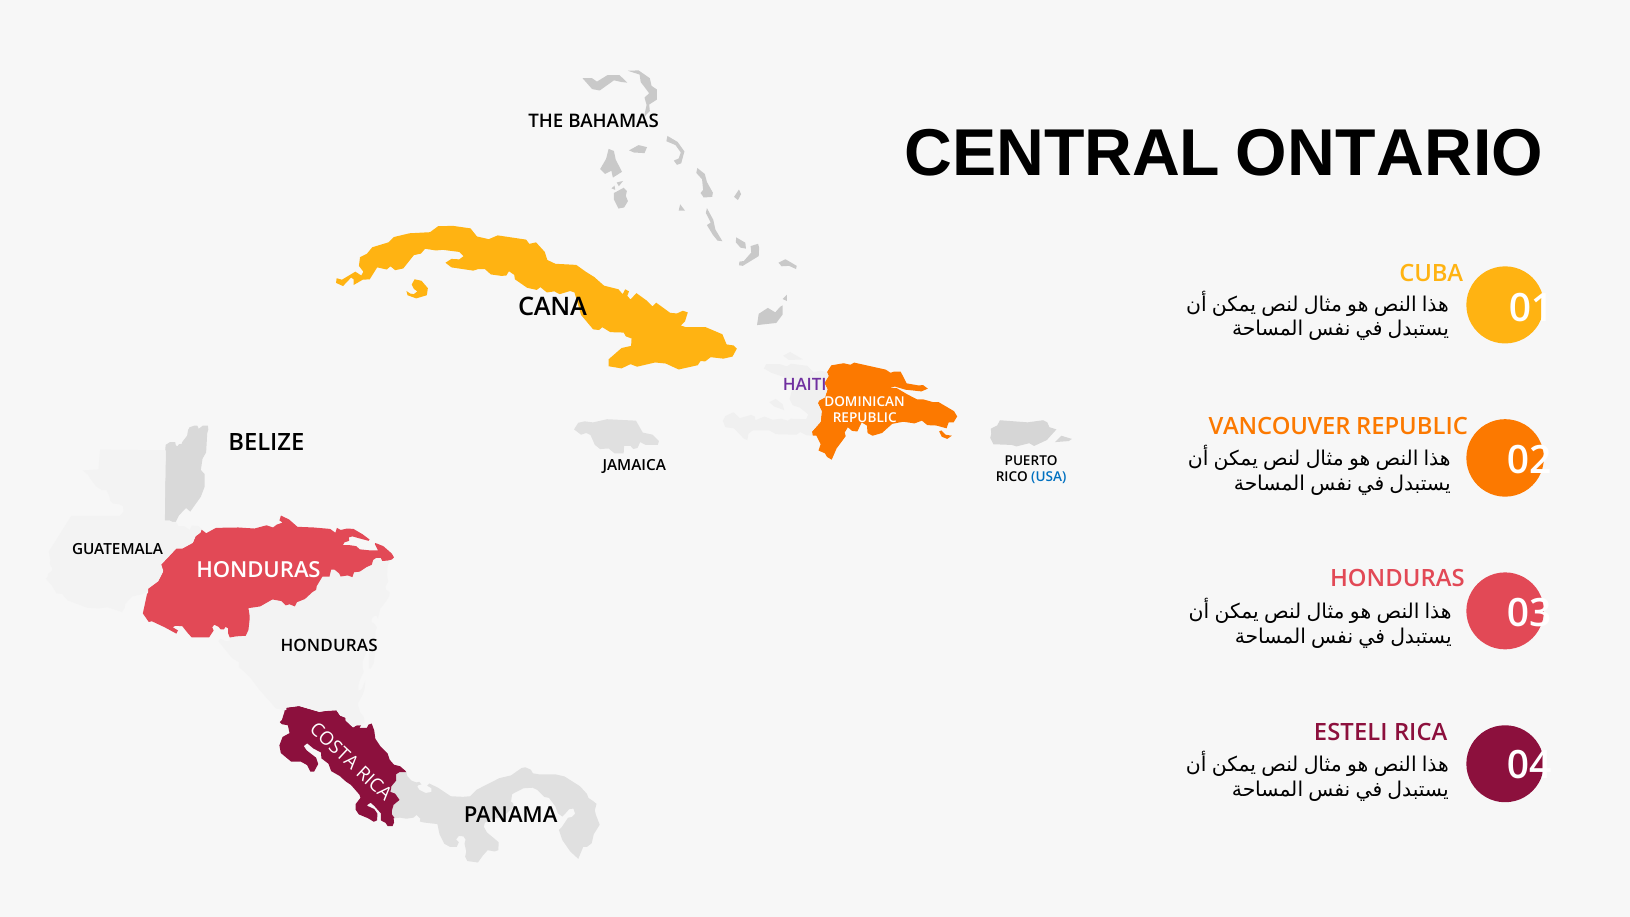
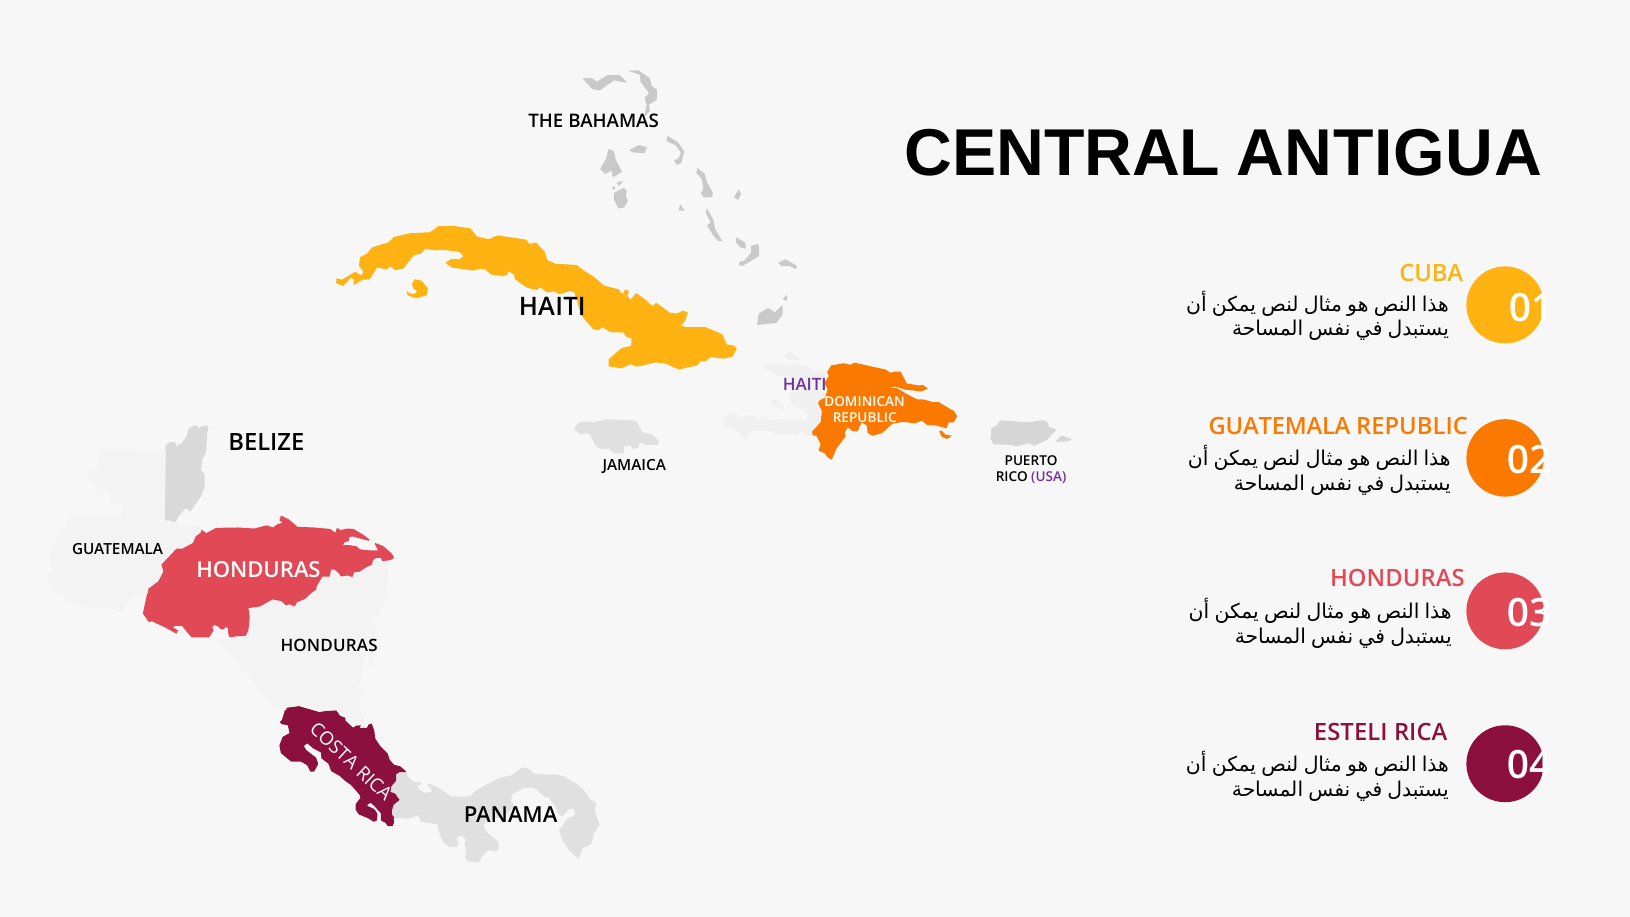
ONTARIO: ONTARIO -> ANTIGUA (1389, 154)
CANA: CANA -> HAITI (552, 307)
VANCOUVER: VANCOUVER -> GUATEMALA (1280, 427)
USA colour: blue -> purple (1049, 477)
